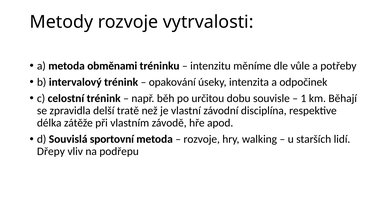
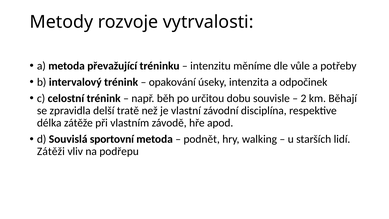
obměnami: obměnami -> převažující (112, 66)
1: 1 -> 2 (303, 98)
rozvoje: rozvoje -> podnět (202, 139)
Dřepy: Dřepy -> Zátěži (51, 151)
